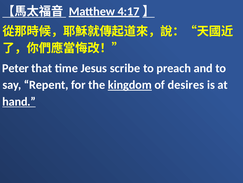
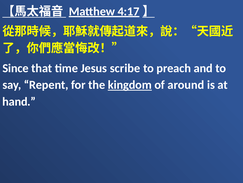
Peter: Peter -> Since (16, 68)
desires: desires -> around (186, 85)
hand underline: present -> none (19, 101)
